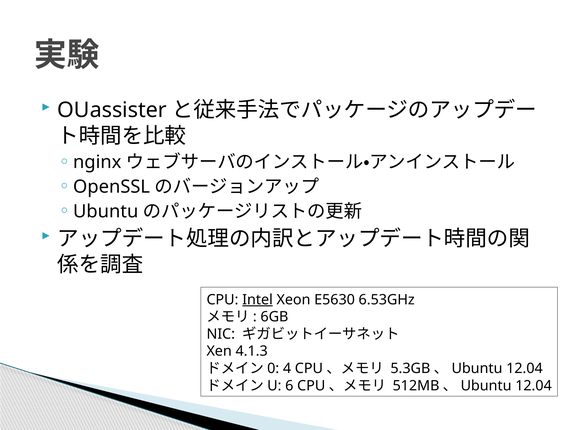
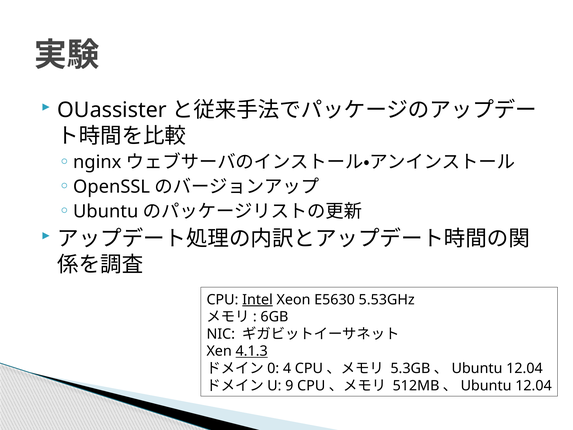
6.53GHz: 6.53GHz -> 5.53GHz (387, 299)
4.1.3 underline: none -> present (252, 351)
6: 6 -> 9 (289, 385)
